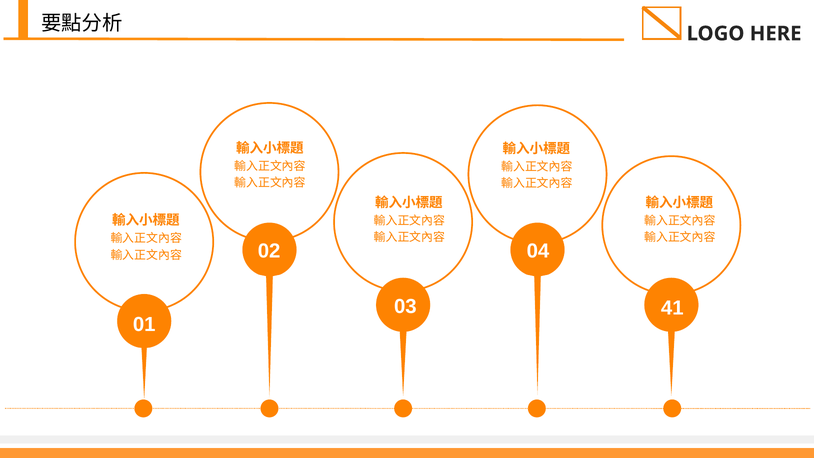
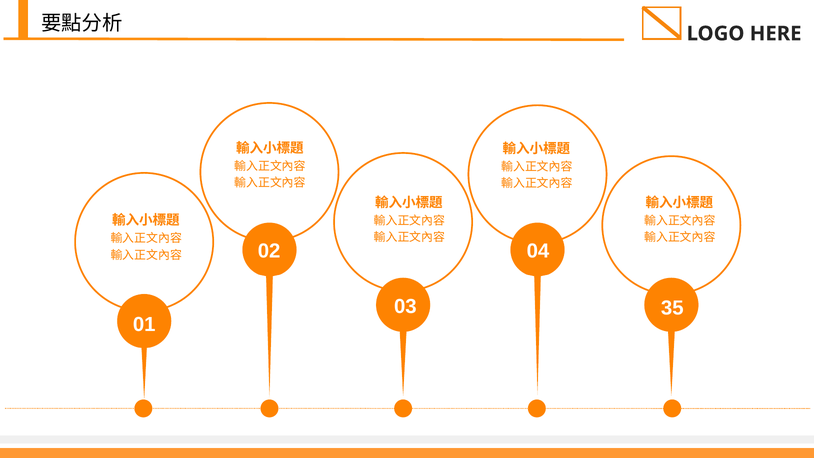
41: 41 -> 35 (672, 308)
